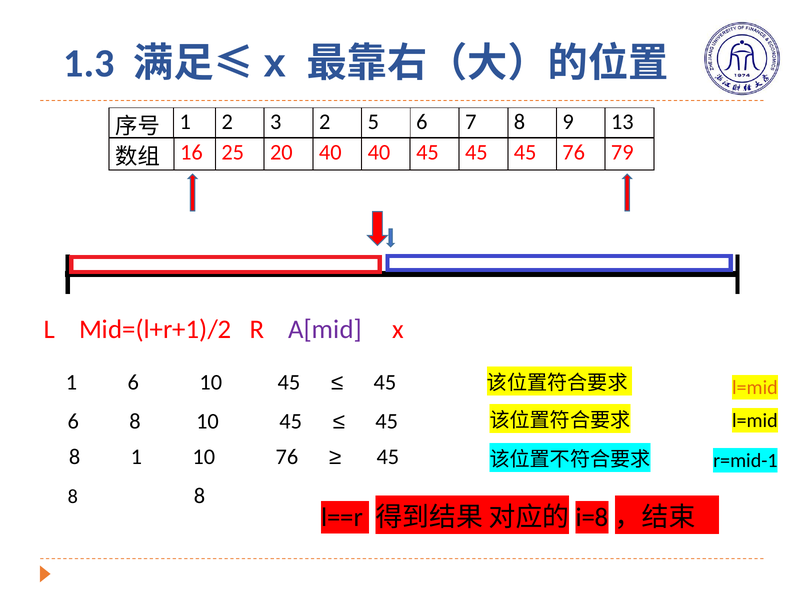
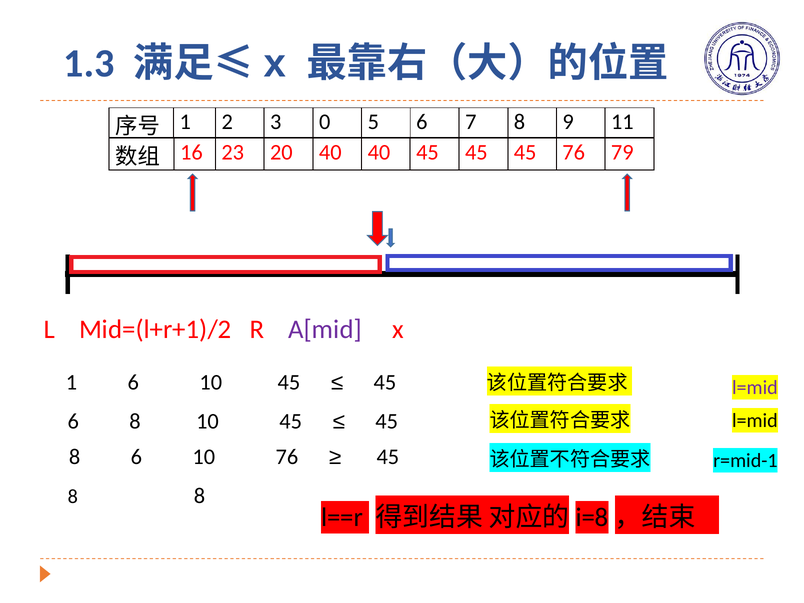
3 2: 2 -> 0 (325, 122)
13: 13 -> 11 (622, 122)
25: 25 -> 23 (233, 152)
l=mid colour: orange -> purple (755, 388)
8 1: 1 -> 6 (136, 457)
